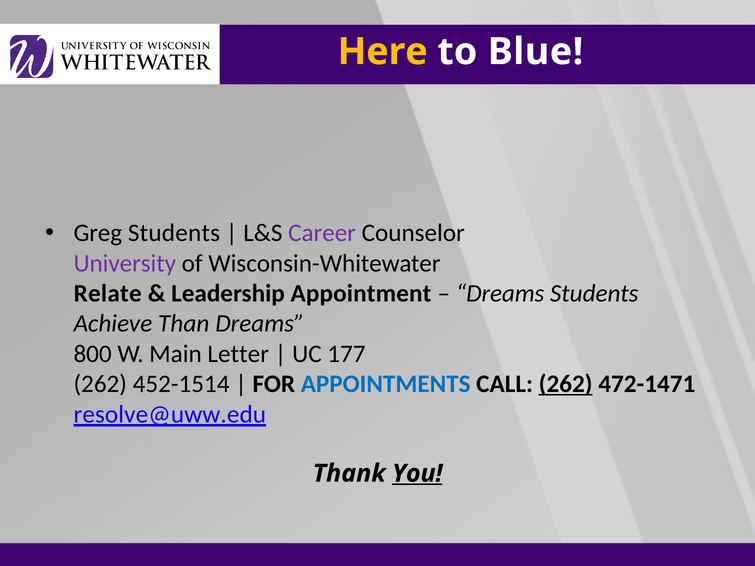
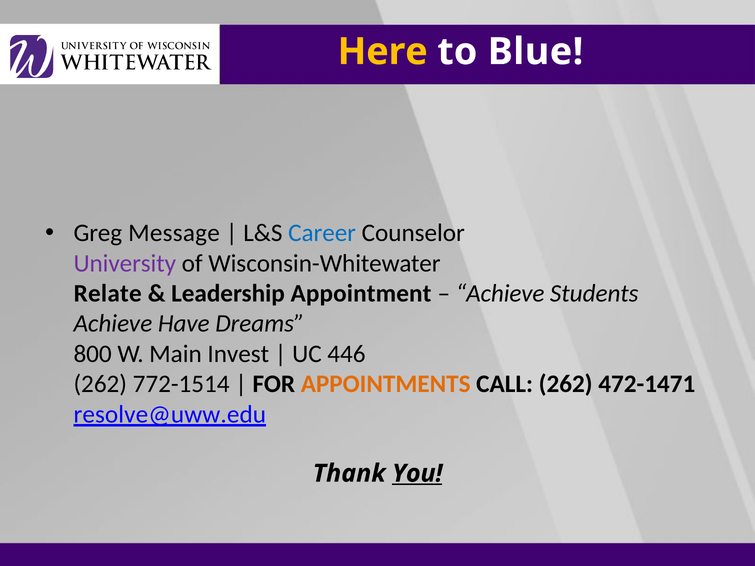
Greg Students: Students -> Message (174, 233)
Career colour: purple -> blue (322, 233)
Dreams: Dreams -> Achieve (500, 294)
Than: Than -> Have (184, 324)
Letter: Letter -> Invest (238, 354)
177: 177 -> 446 (346, 354)
452-1514: 452-1514 -> 772-1514 (181, 384)
APPOINTMENTS colour: blue -> orange (386, 384)
262 underline: present -> none (566, 384)
